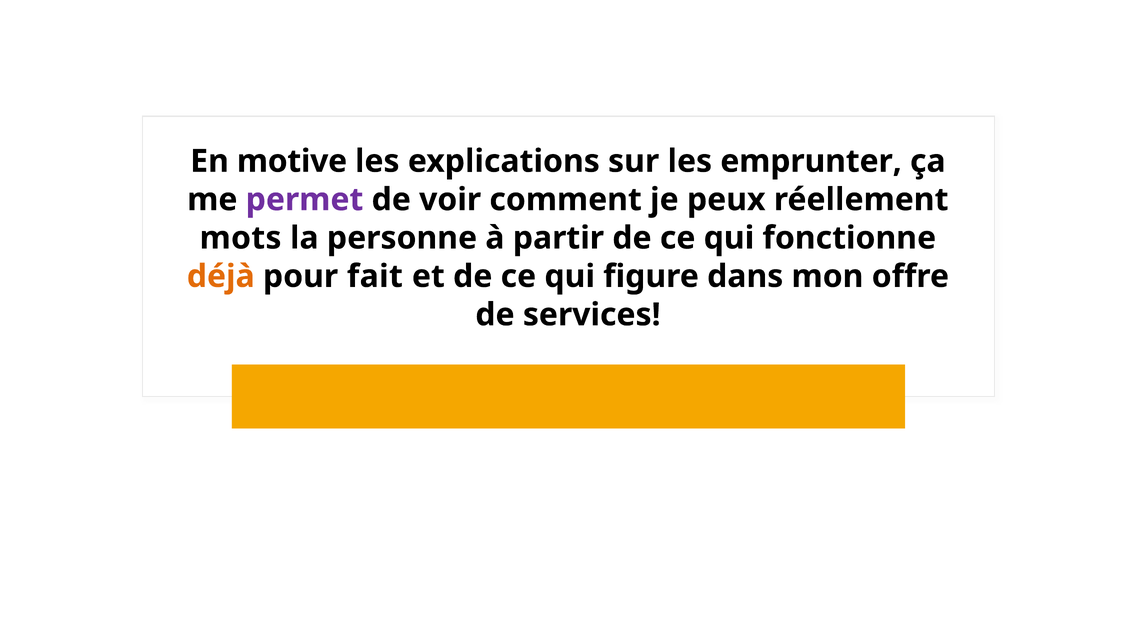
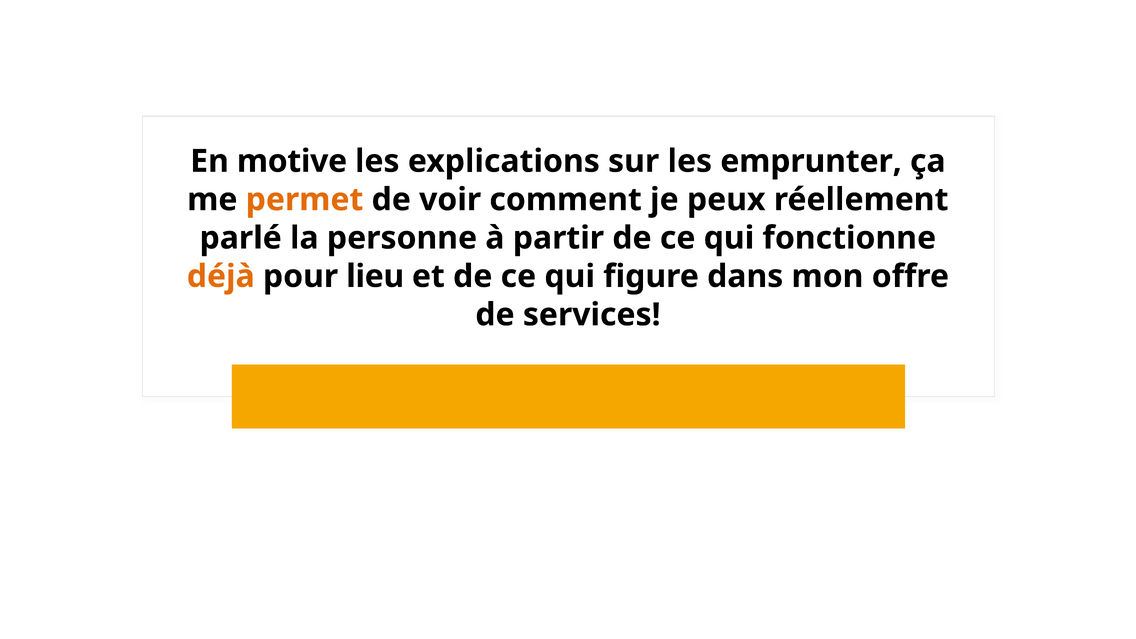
permet colour: purple -> orange (305, 200)
mots: mots -> parlé (241, 238)
fait: fait -> lieu (375, 276)
